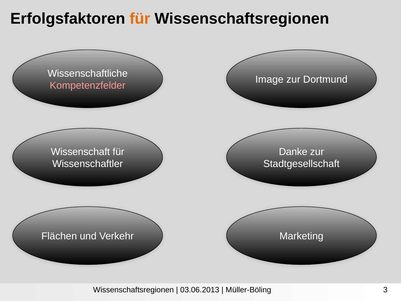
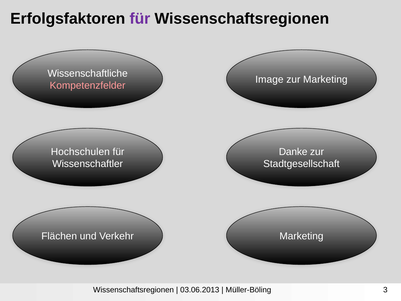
für colour: orange -> purple (140, 19)
zur Dortmund: Dortmund -> Marketing (325, 79)
Wissenschaft: Wissenschaft -> Hochschulen (80, 152)
